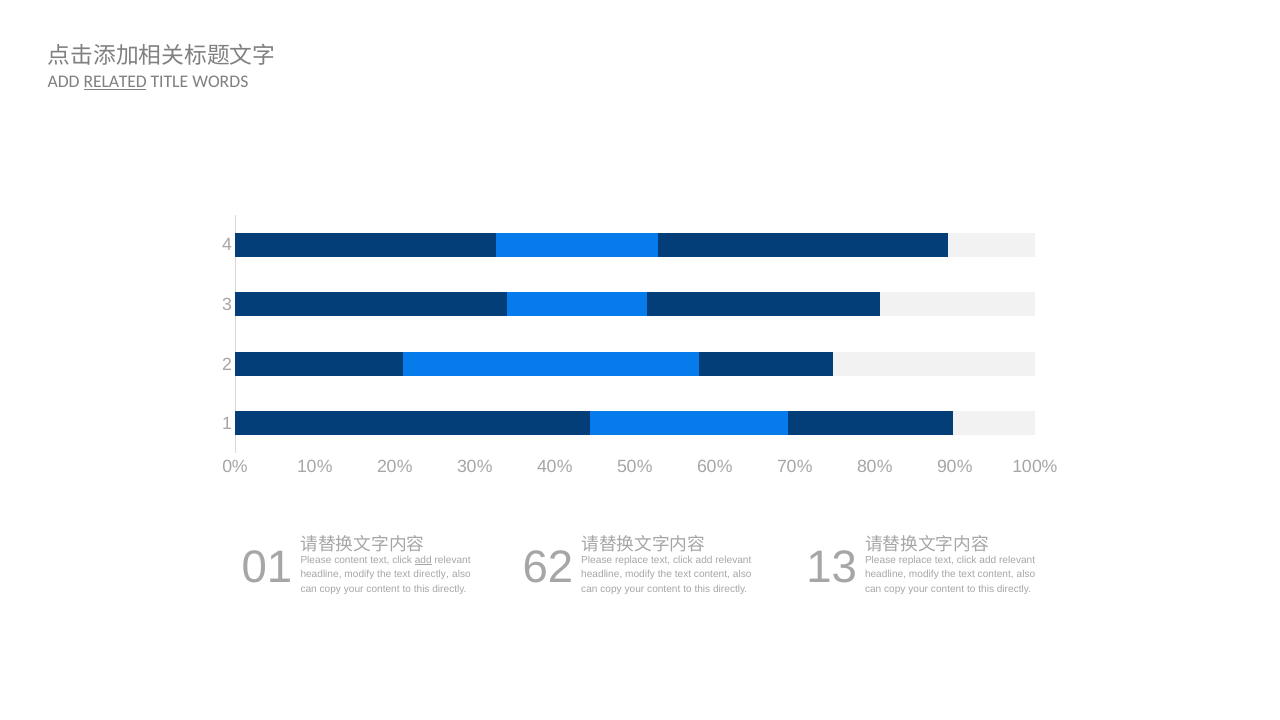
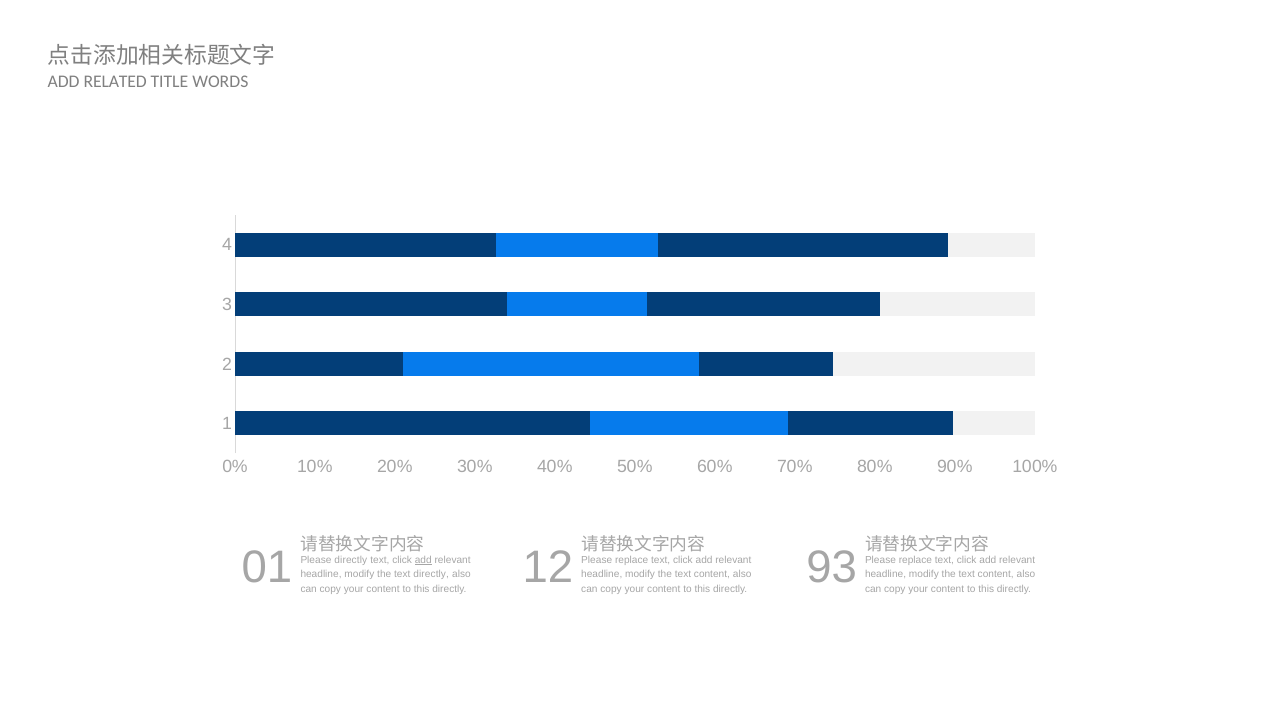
RELATED underline: present -> none (115, 82)
62: 62 -> 12 (548, 568)
13: 13 -> 93 (832, 568)
Please content: content -> directly (351, 560)
